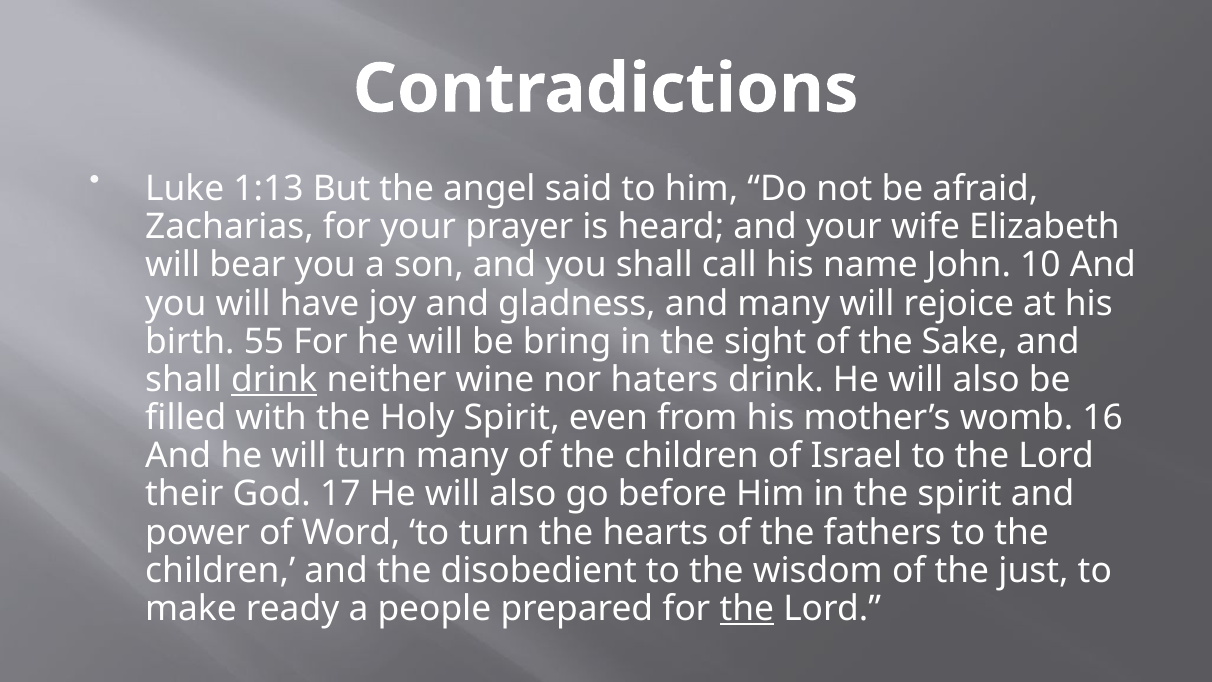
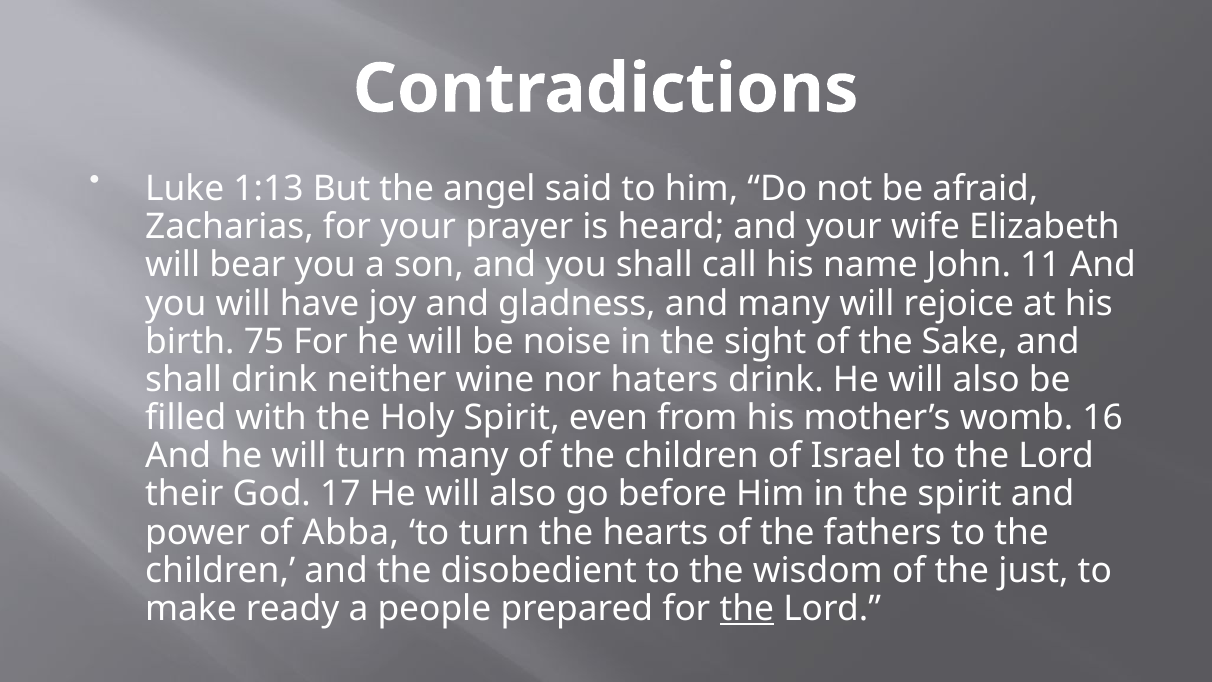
10: 10 -> 11 (1040, 265)
55: 55 -> 75 (264, 341)
bring: bring -> noise (567, 341)
drink underline: present -> none (274, 380)
Word: Word -> Abba (351, 532)
